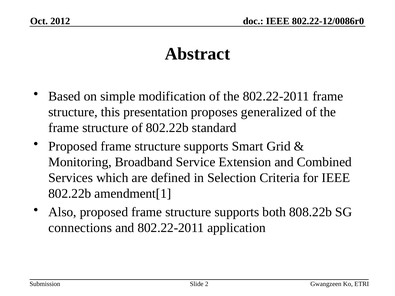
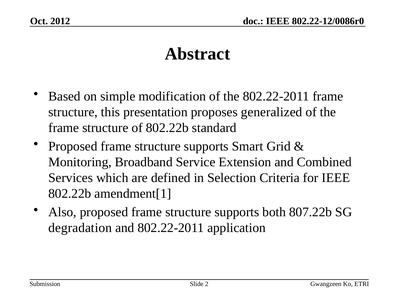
808.22b: 808.22b -> 807.22b (311, 212)
connections: connections -> degradation (80, 228)
